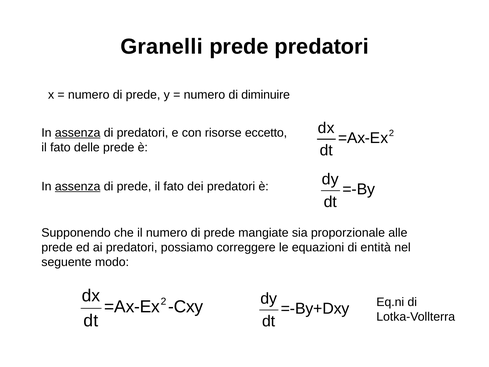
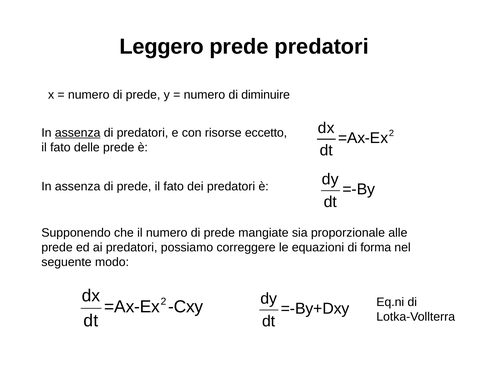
Granelli: Granelli -> Leggero (162, 47)
assenza underline: present -> none (78, 186)
entità: entità -> forma (376, 247)
